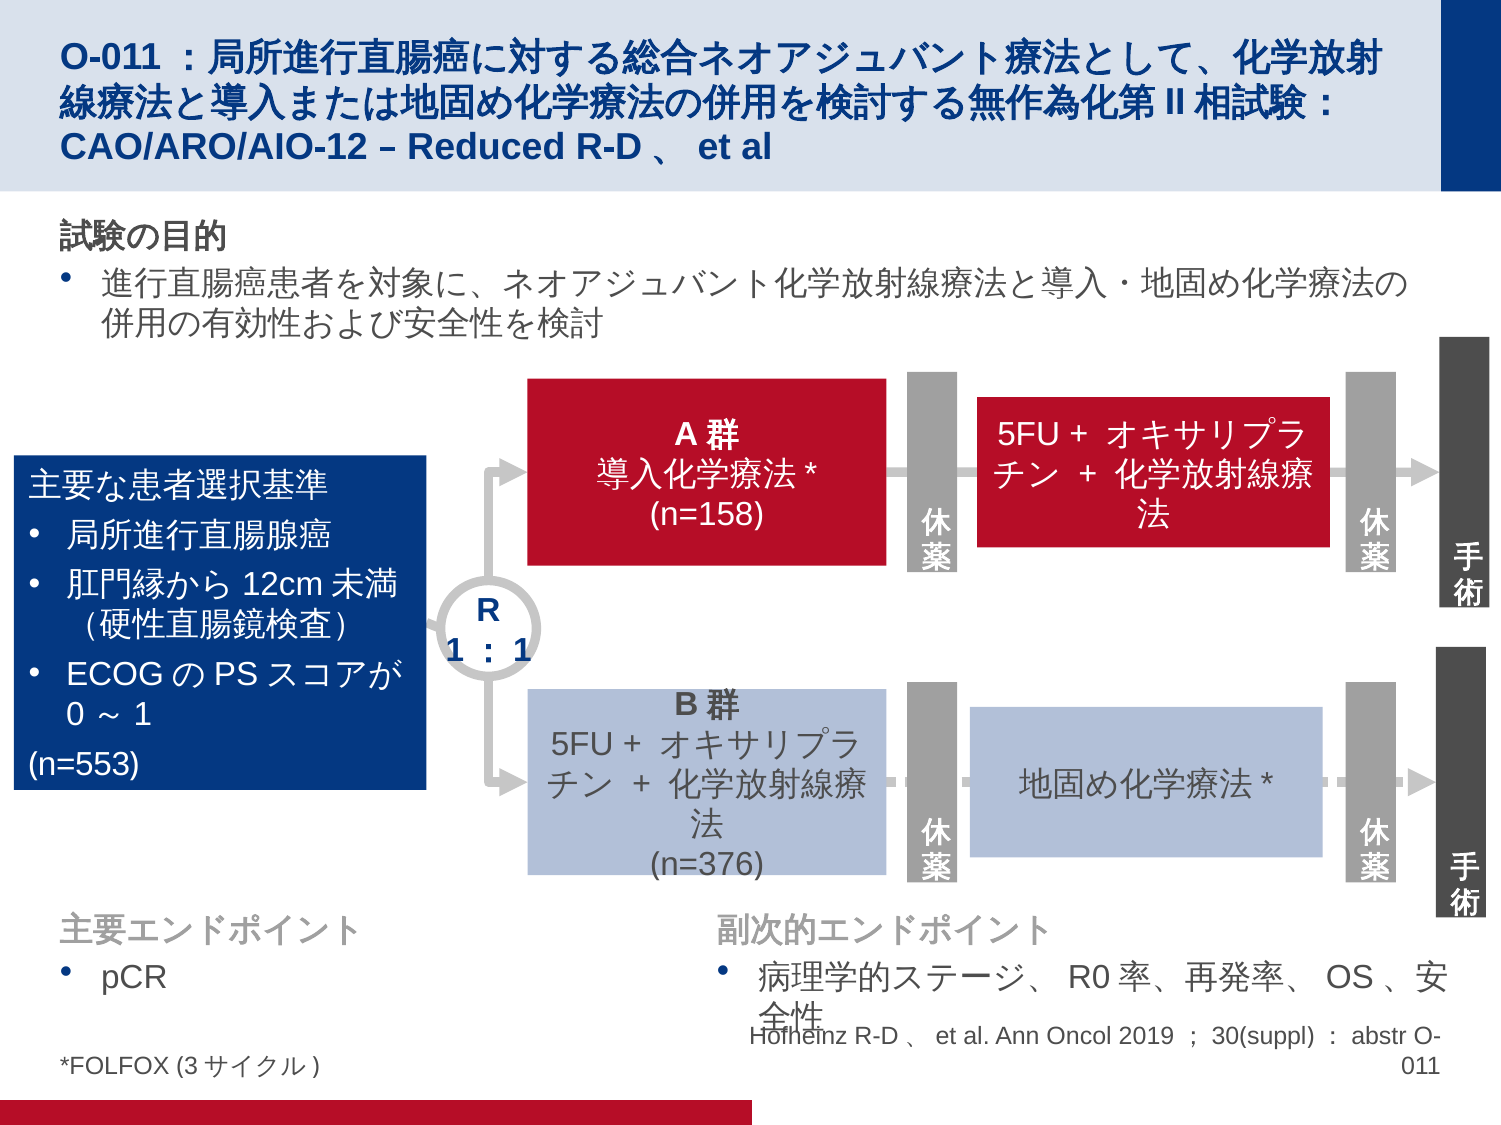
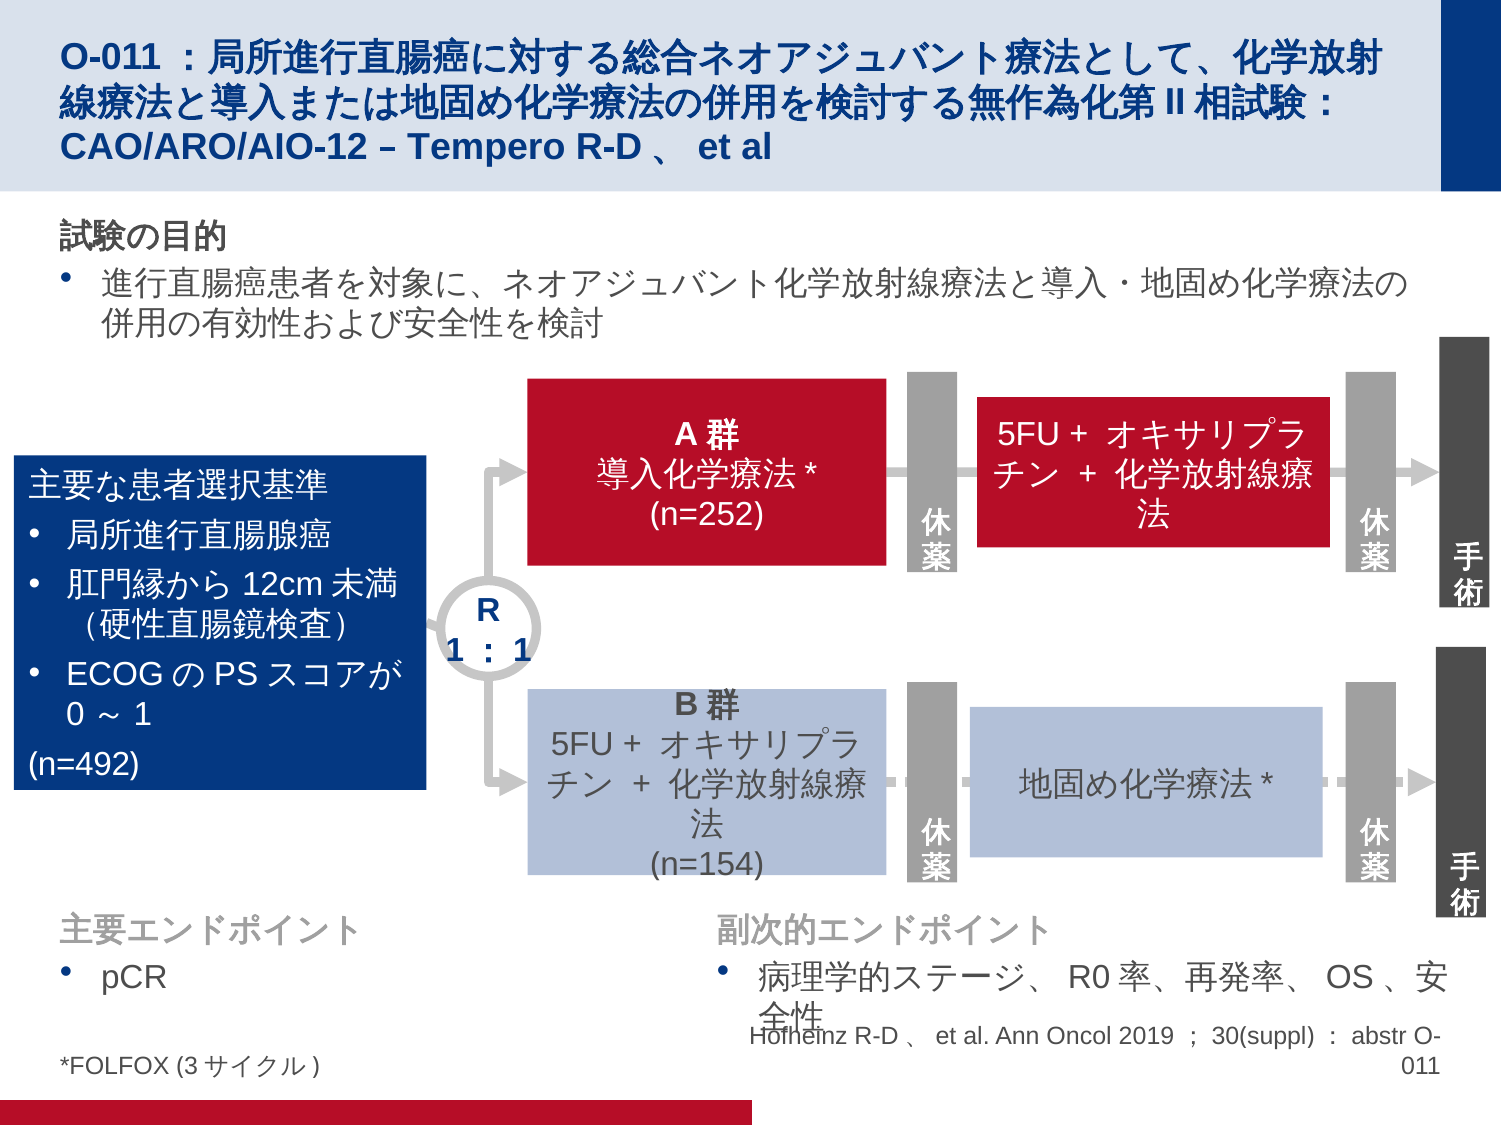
Reduced: Reduced -> Tempero (486, 147)
n=158: n=158 -> n=252 (707, 515)
n=553: n=553 -> n=492 (84, 765)
n=376: n=376 -> n=154 (707, 865)
